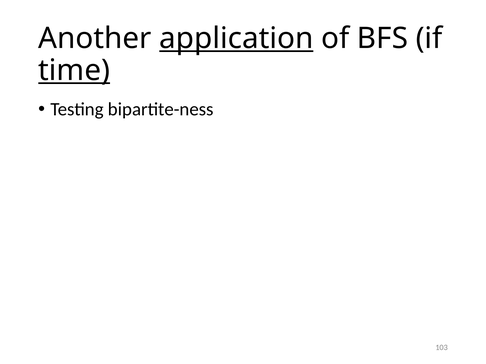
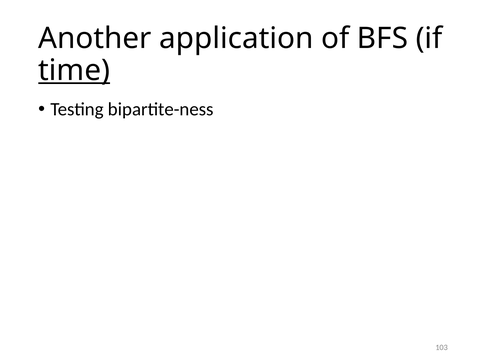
application underline: present -> none (236, 38)
